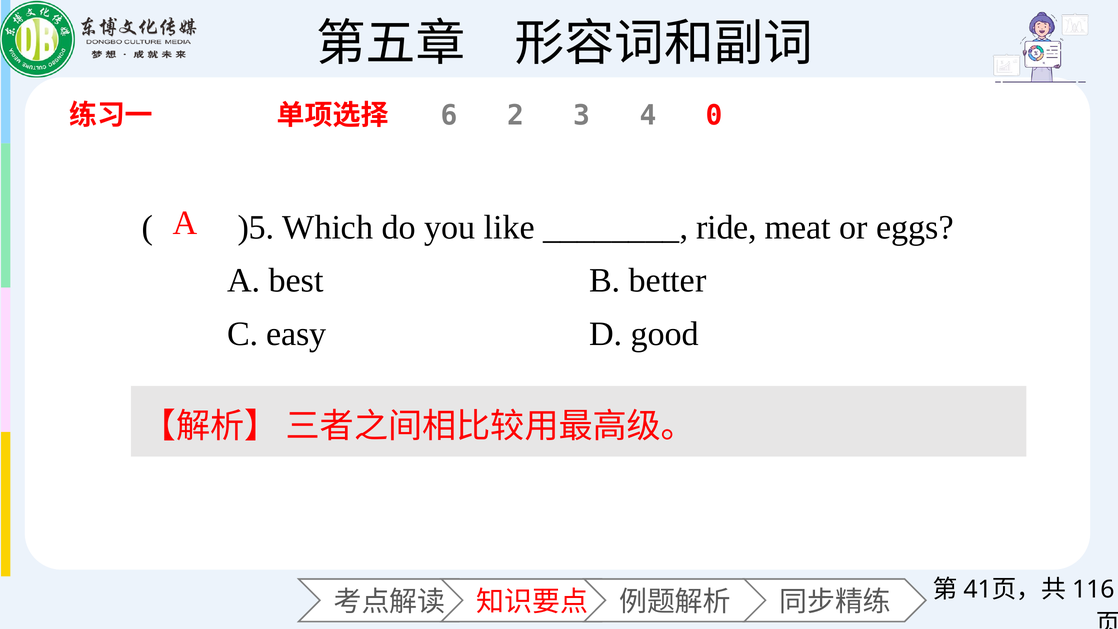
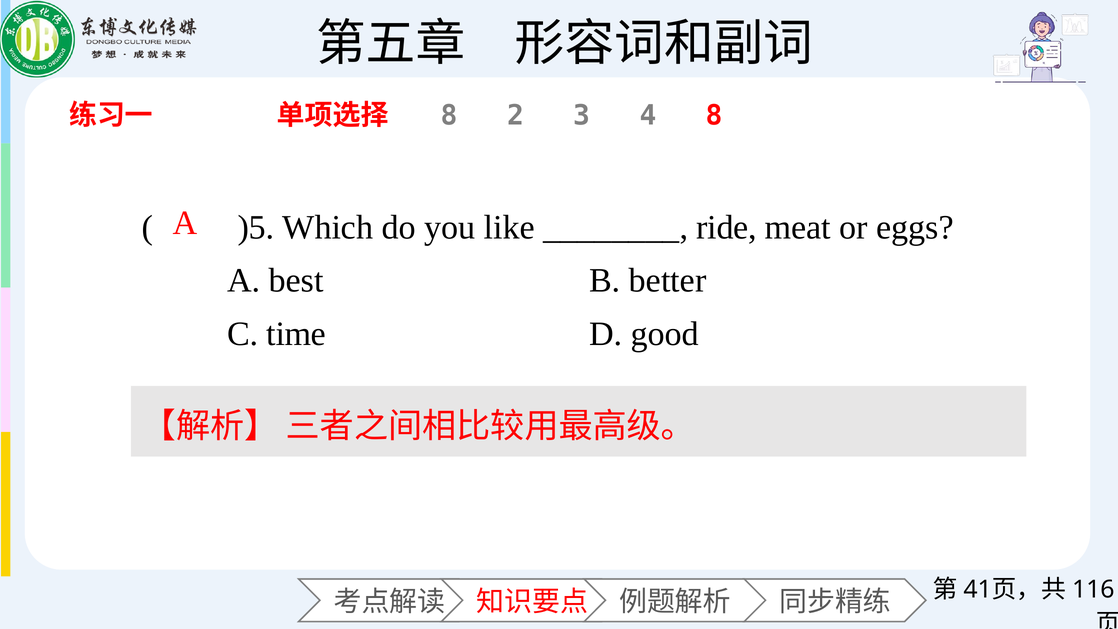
6: 6 -> 8 (449, 115)
4 0: 0 -> 8 (714, 115)
easy: easy -> time (296, 334)
